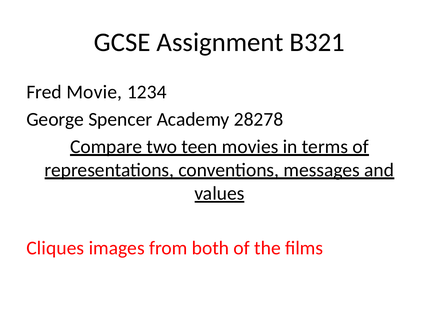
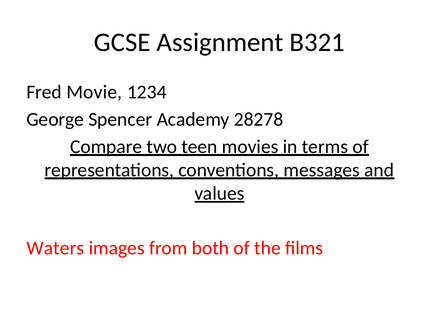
Cliques: Cliques -> Waters (55, 248)
